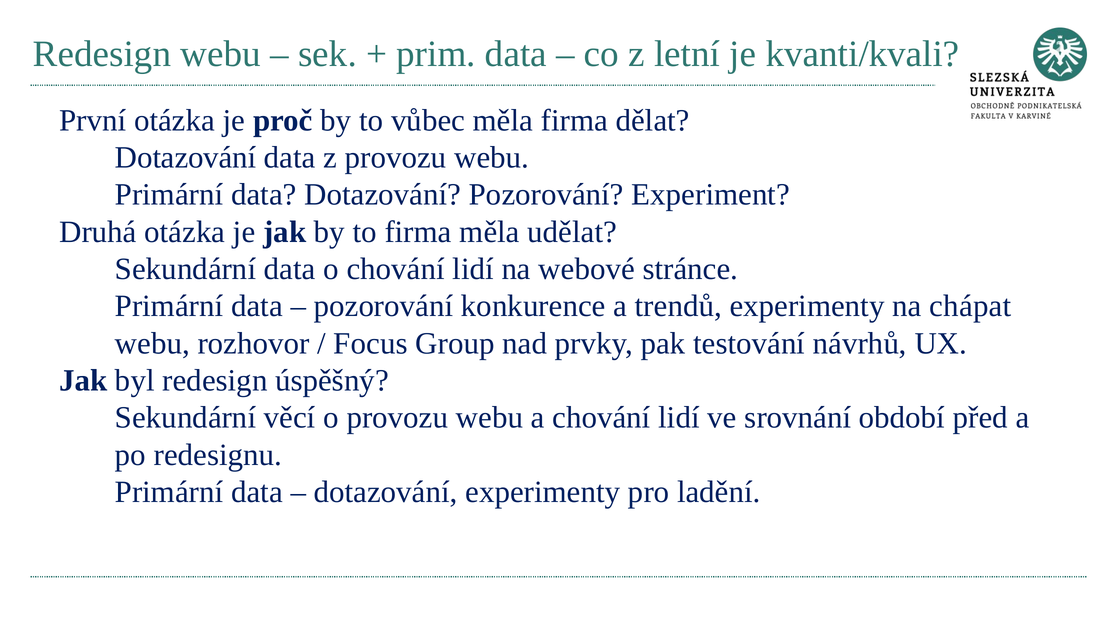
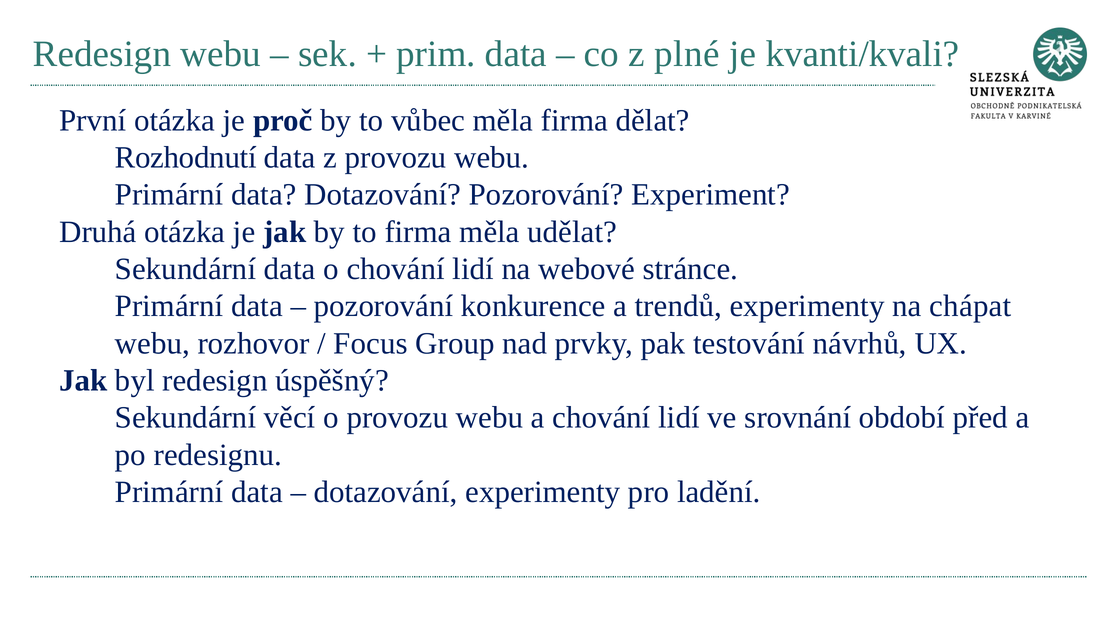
letní: letní -> plné (687, 54)
Dotazování: Dotazování -> Rozhodnutí (186, 158)
